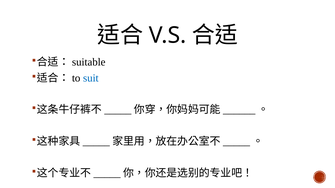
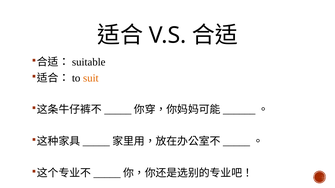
suit colour: blue -> orange (91, 78)
